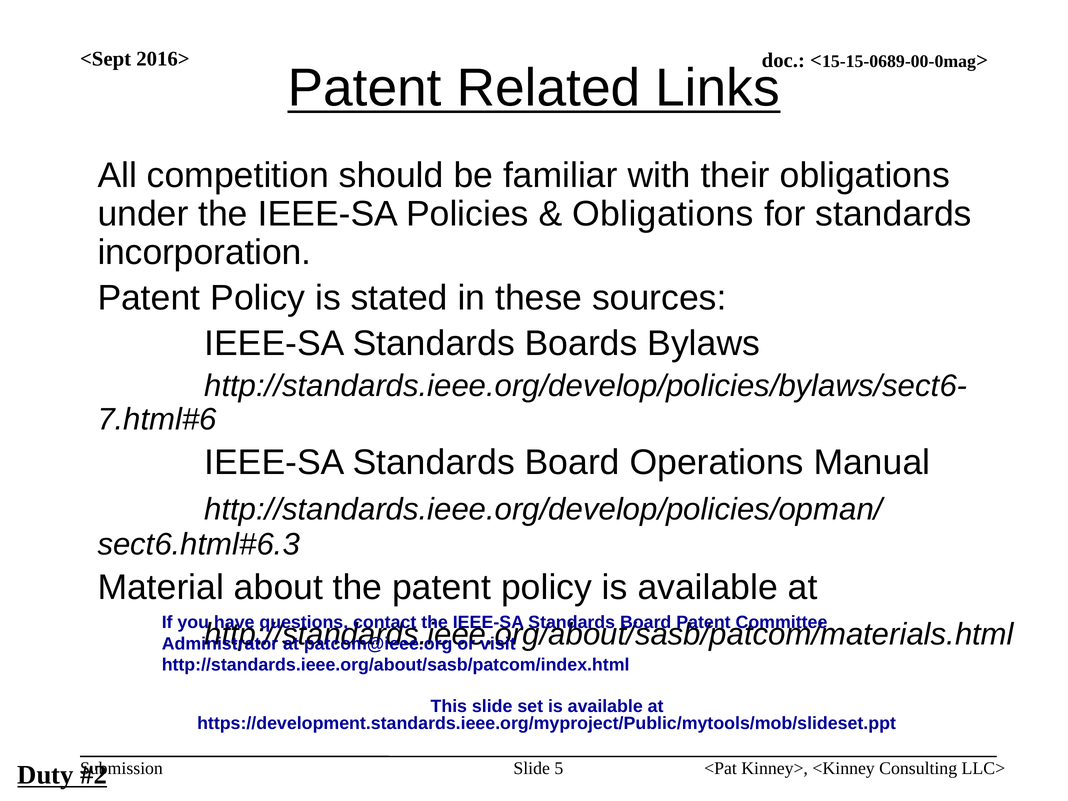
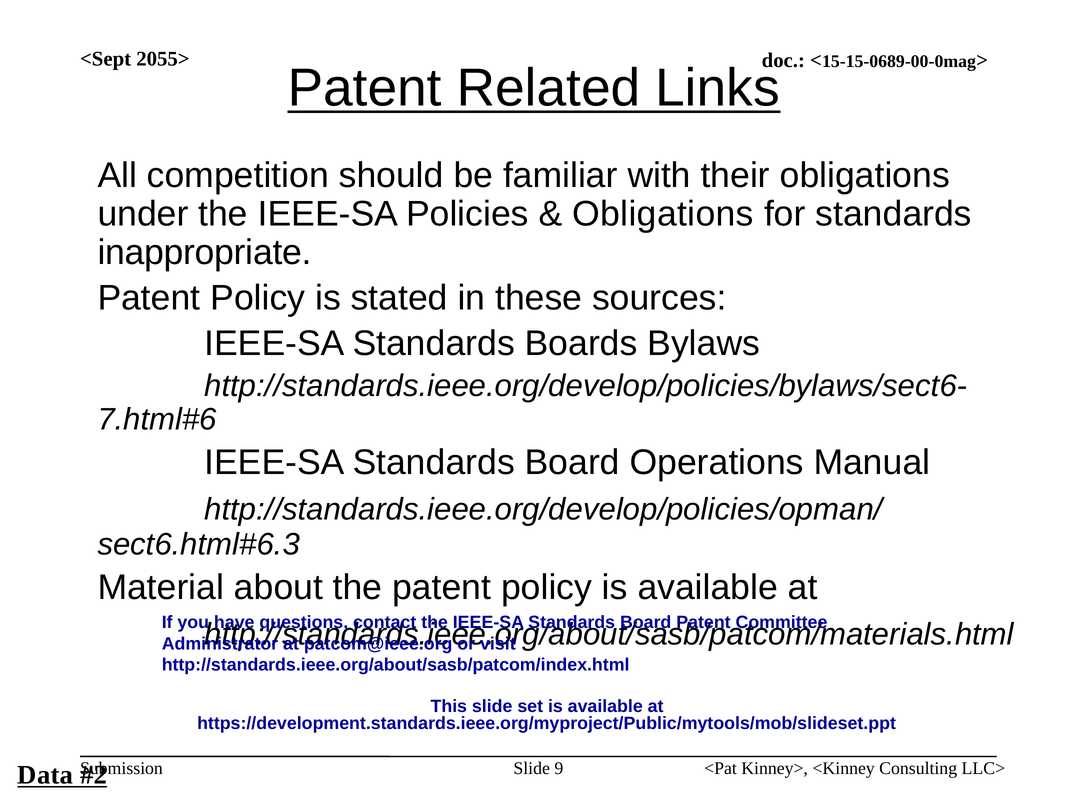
2016>: 2016> -> 2055> (163, 59)
incorporation: incorporation -> inappropriate (205, 253)
5: 5 -> 9 (559, 768)
Duty: Duty -> Data (45, 775)
